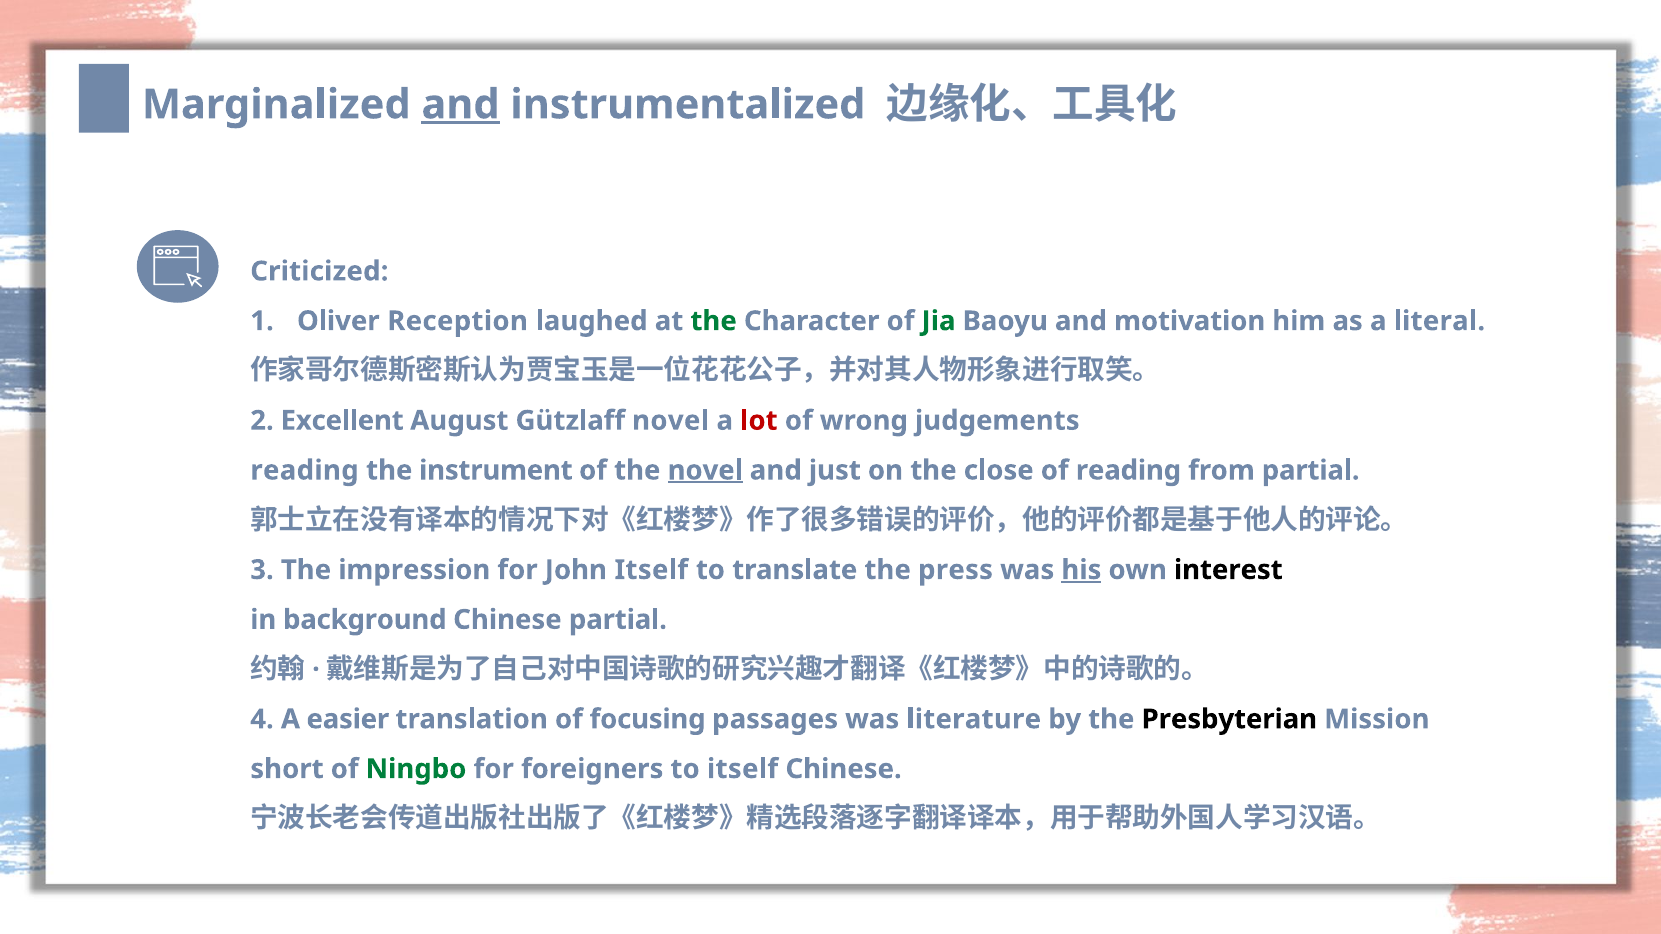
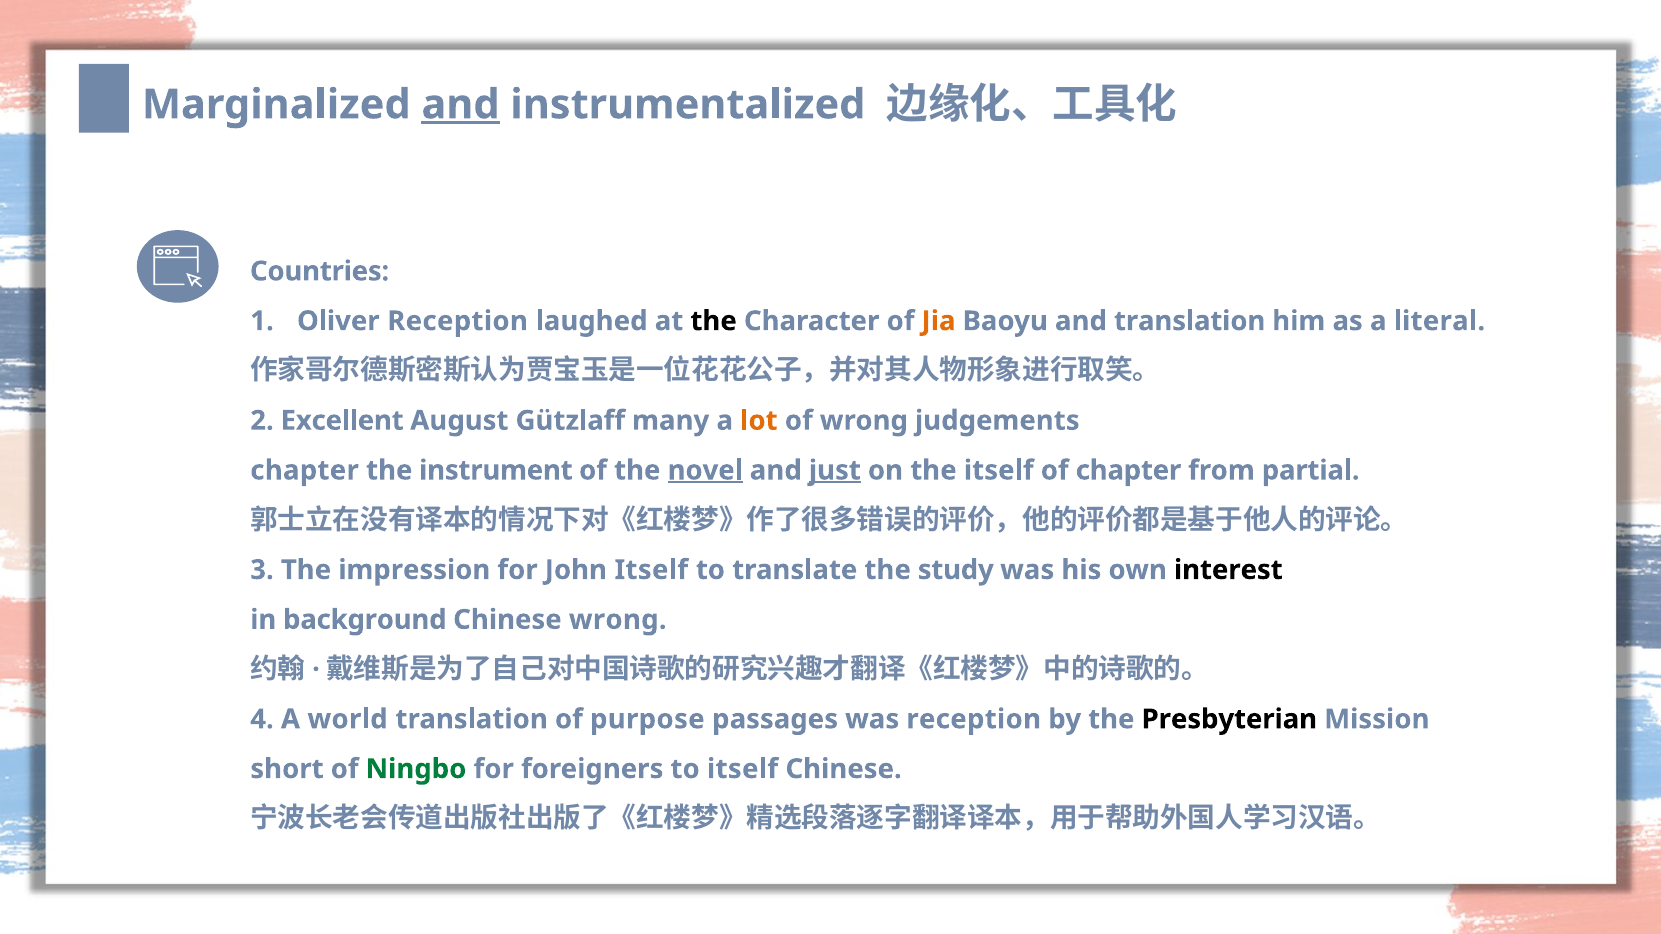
Criticized: Criticized -> Countries (320, 271)
the colour: green -> black (714, 321)
Jia colour: green -> orange (939, 321)
and motivation: motivation -> translation (1190, 321)
Gützlaff novel: novel -> many (671, 421)
lot colour: red -> orange (759, 421)
reading: reading -> chapter (305, 471)
just underline: none -> present (835, 471)
the close: close -> itself (999, 471)
of reading: reading -> chapter (1128, 471)
press: press -> study (956, 570)
his underline: present -> none (1081, 570)
Chinese partial: partial -> wrong (618, 620)
easier: easier -> world (348, 719)
focusing: focusing -> purpose (647, 719)
was literature: literature -> reception (974, 719)
